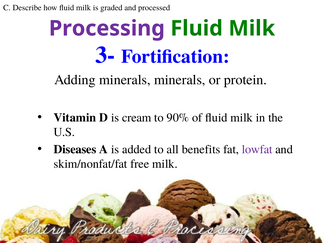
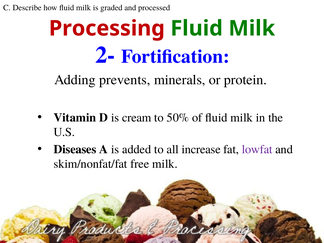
Processing colour: purple -> red (107, 28)
3-: 3- -> 2- (105, 55)
Adding minerals: minerals -> prevents (125, 80)
90%: 90% -> 50% (178, 118)
benefits: benefits -> increase (201, 149)
